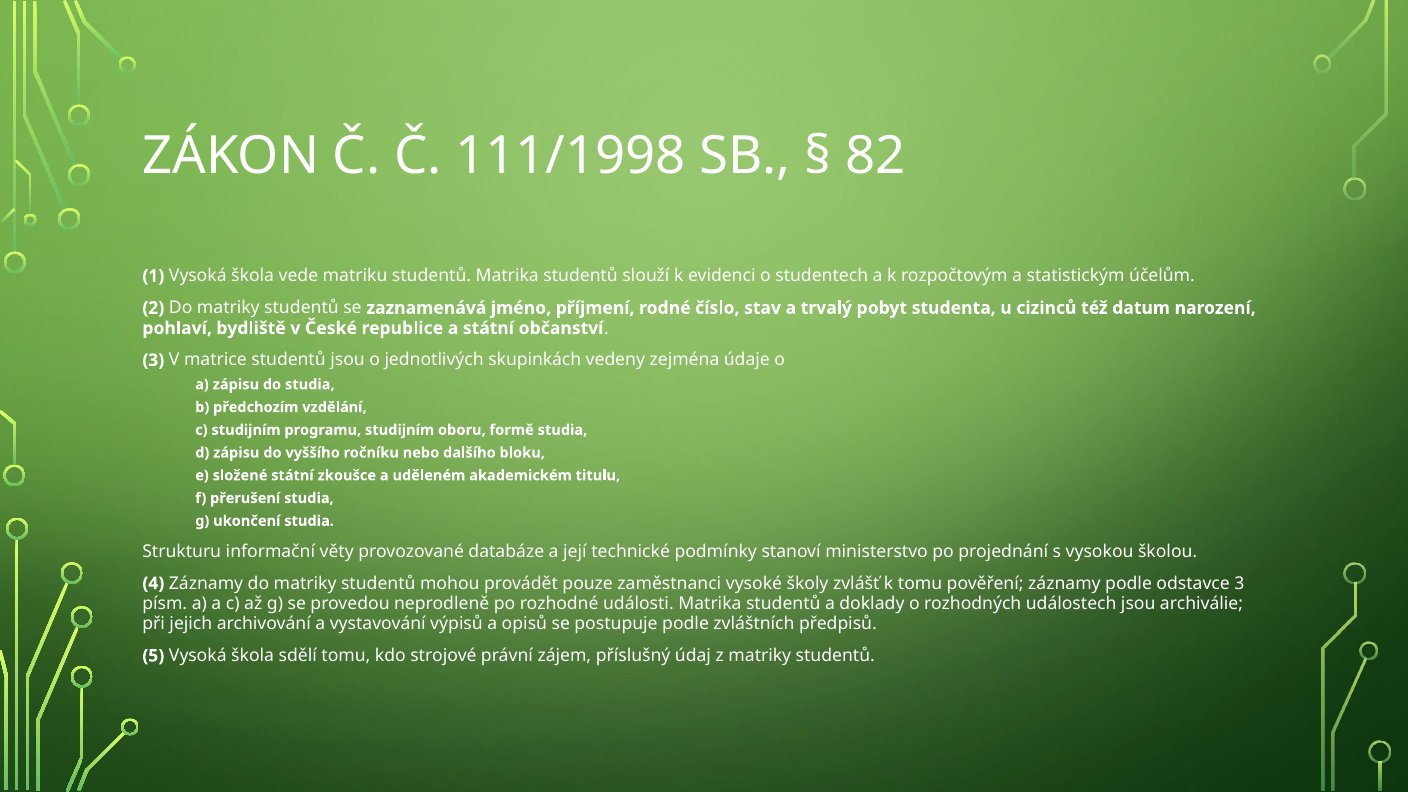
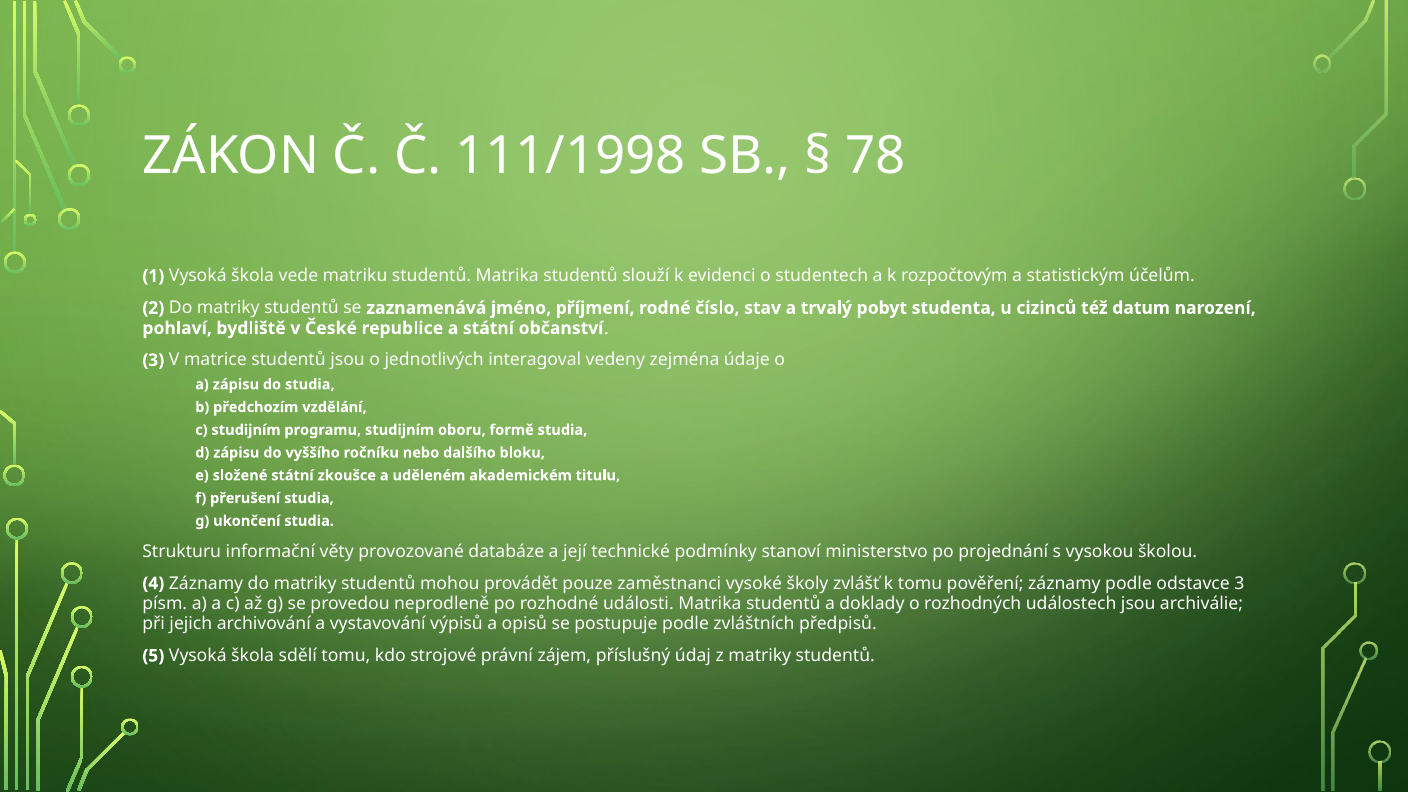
82: 82 -> 78 (875, 156)
skupinkách: skupinkách -> interagoval (535, 360)
